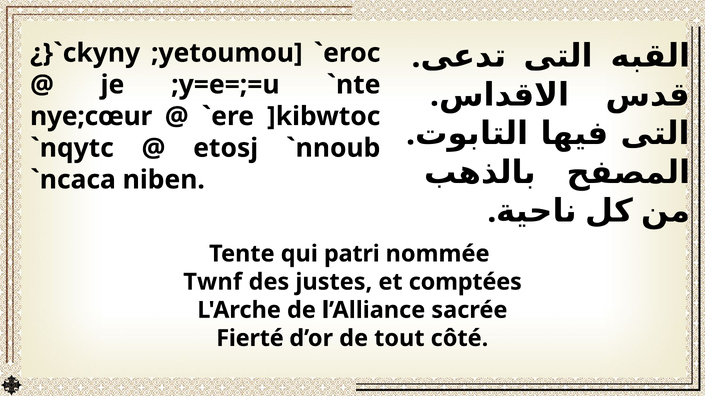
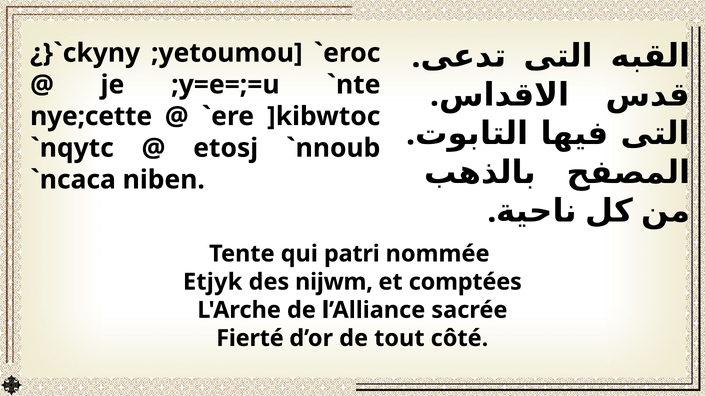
nye;cœur: nye;cœur -> nye;cette (91, 117)
Twnf: Twnf -> Etjyk (213, 282)
justes: justes -> nijwm (334, 282)
